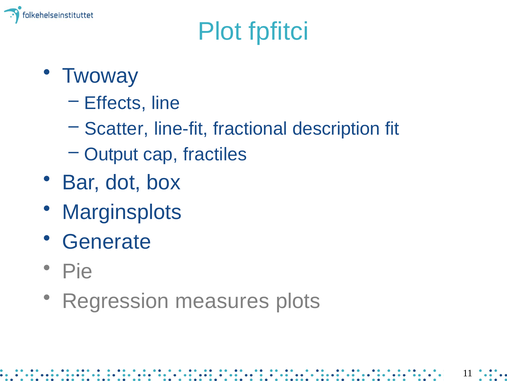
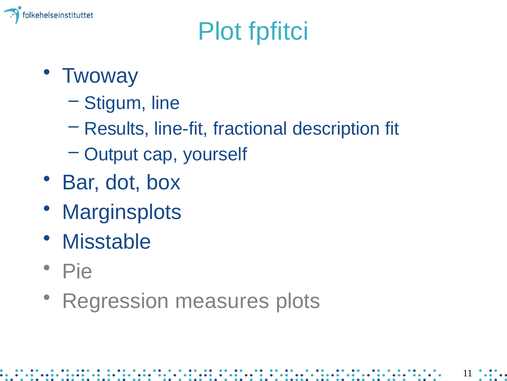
Effects: Effects -> Stigum (115, 103)
Scatter: Scatter -> Results (117, 129)
fractiles: fractiles -> yourself (215, 154)
Generate: Generate -> Misstable (107, 241)
